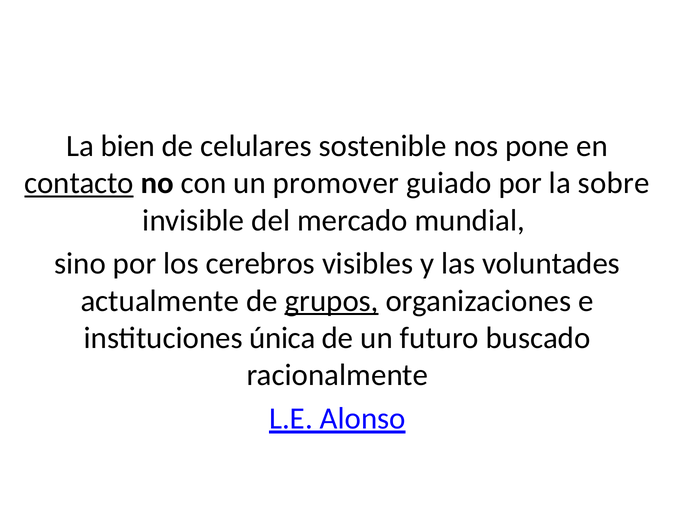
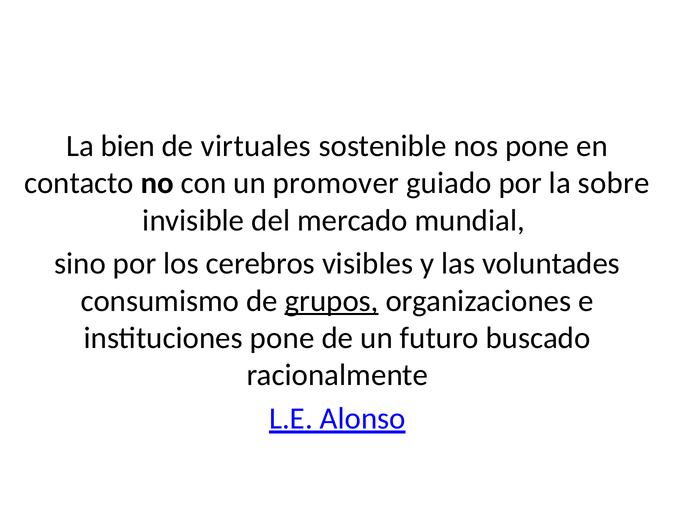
celulares: celulares -> virtuales (256, 146)
contacto underline: present -> none (79, 183)
actualmente: actualmente -> consumismo (160, 301)
instituciones única: única -> pone (282, 338)
